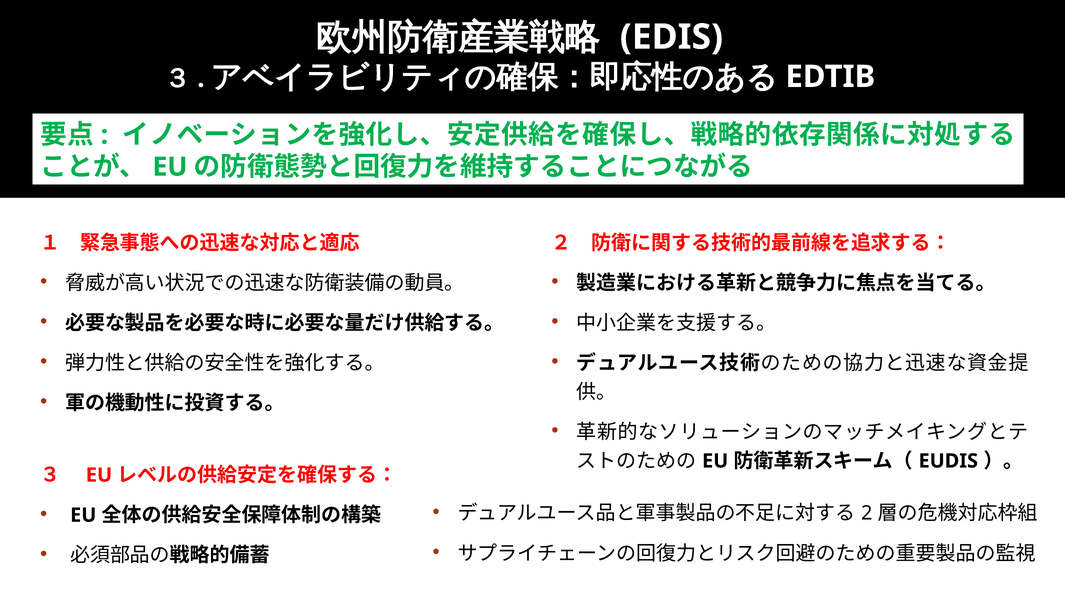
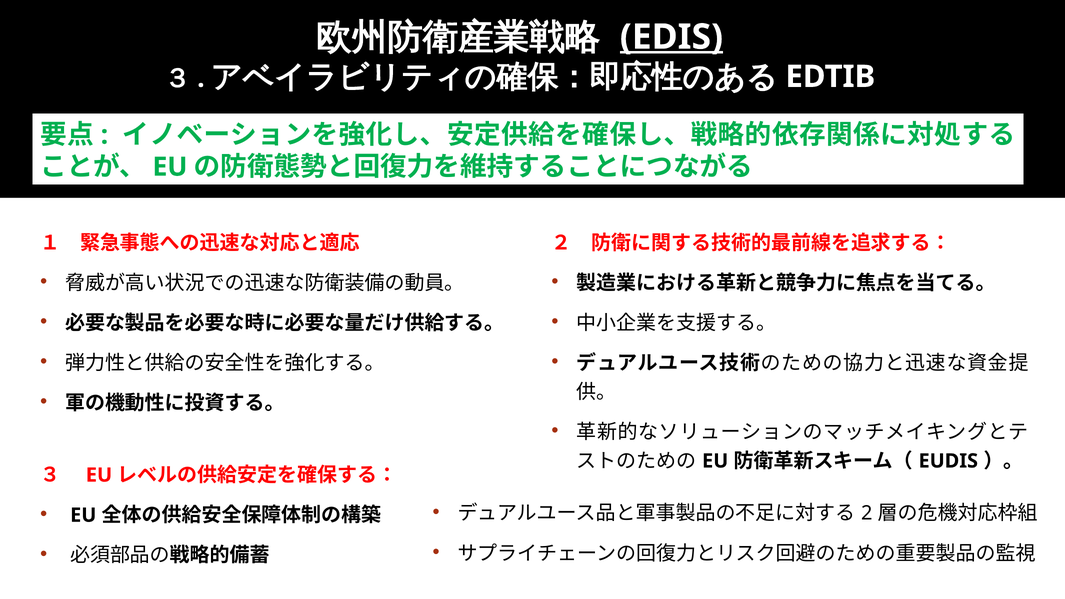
EDIS underline: none -> present (671, 37)
